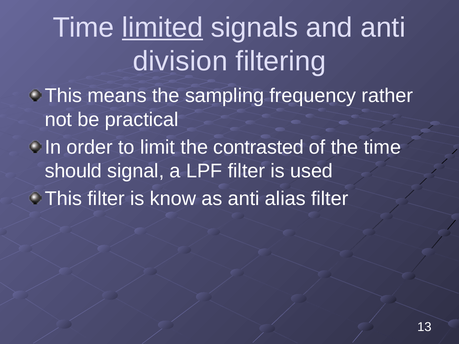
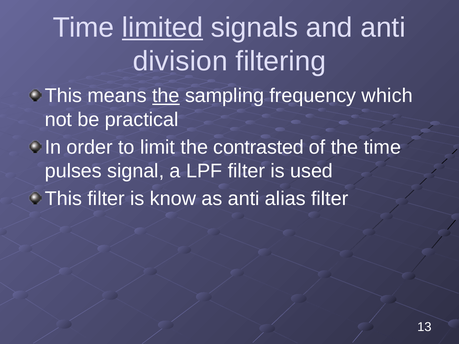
the underline: none -> present (166, 96)
rather: rather -> which (387, 96)
should: should -> pulses (73, 171)
